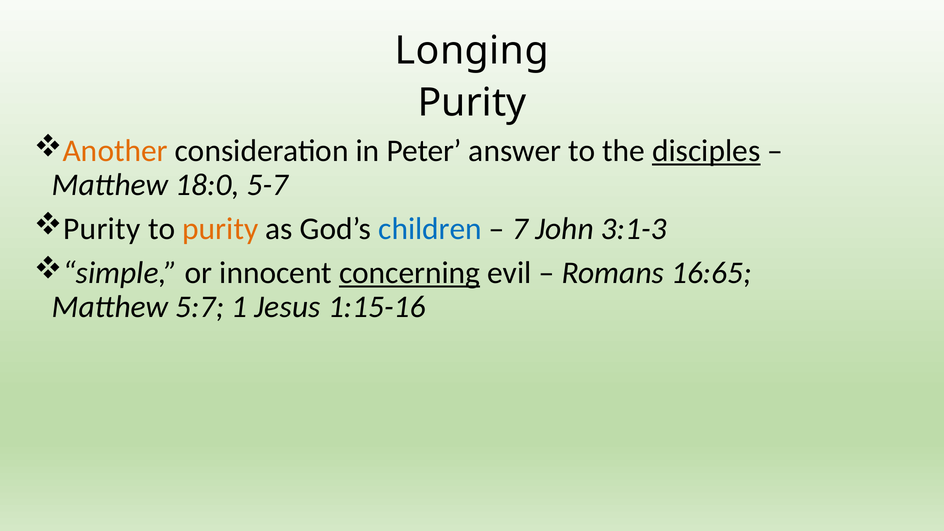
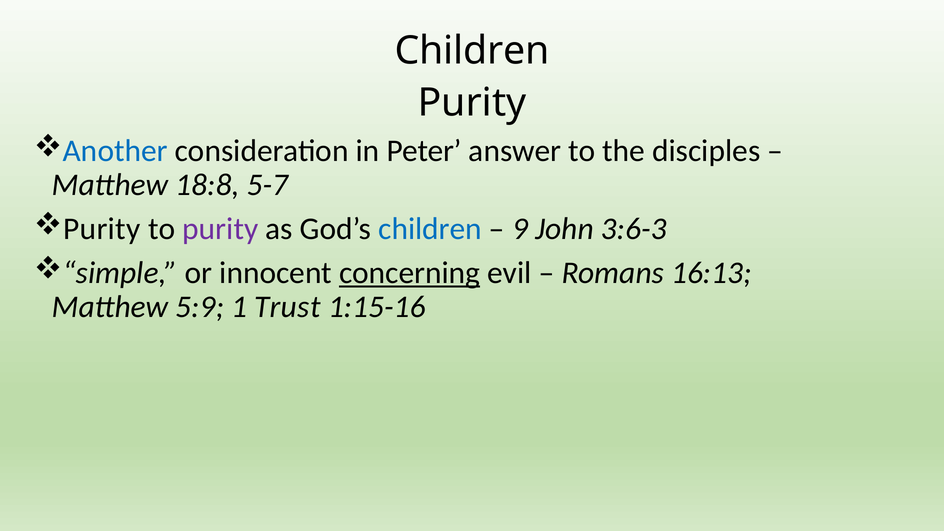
Longing: Longing -> Children (472, 51)
Another colour: orange -> blue (115, 151)
disciples underline: present -> none (706, 151)
18:0: 18:0 -> 18:8 (207, 185)
purity colour: orange -> purple (220, 229)
7: 7 -> 9 (520, 229)
3:1-3: 3:1-3 -> 3:6-3 (634, 229)
16:65: 16:65 -> 16:13 (711, 273)
5:7: 5:7 -> 5:9 (200, 307)
Jesus: Jesus -> Trust (287, 307)
